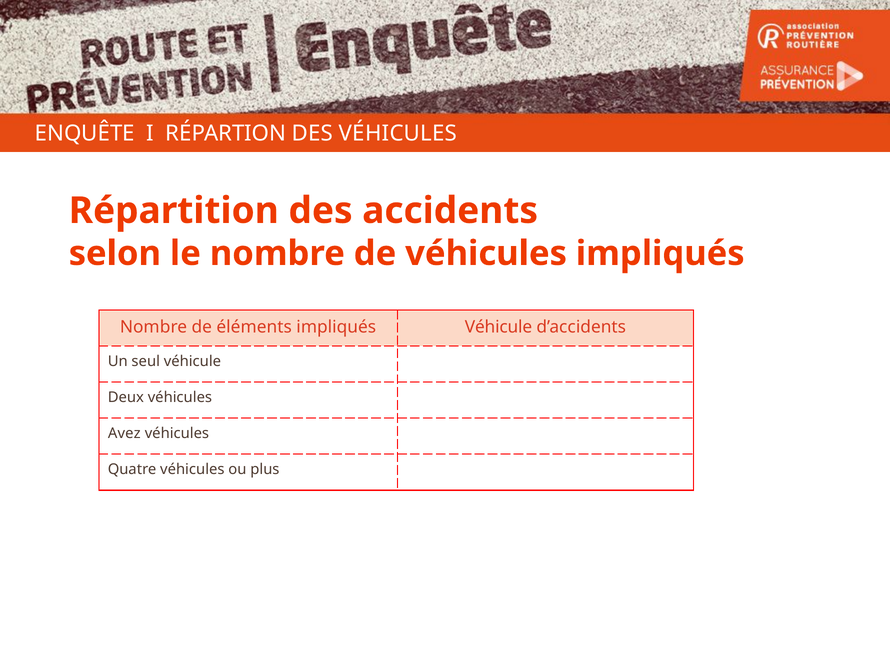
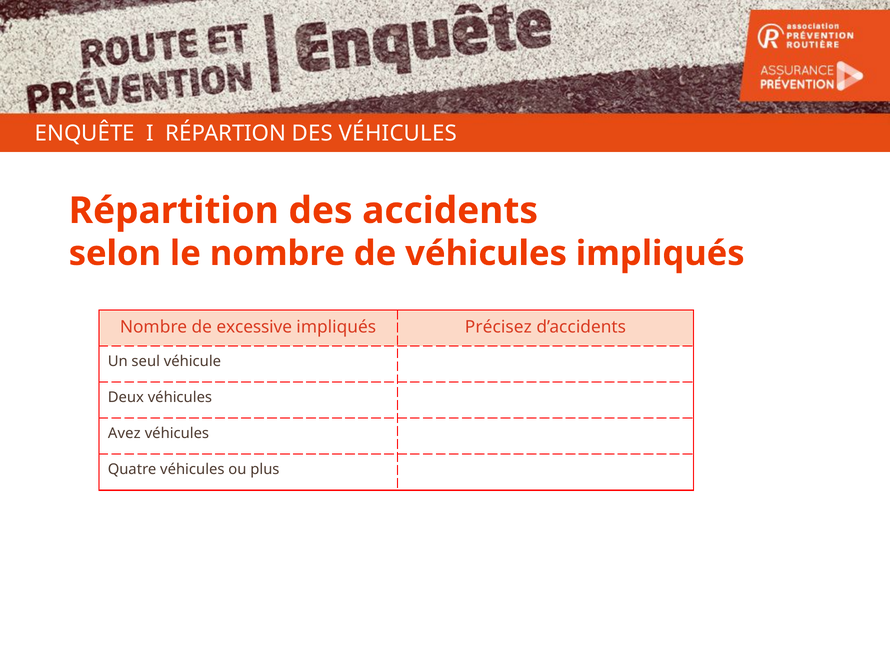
éléments: éléments -> excessive (254, 327)
impliqués Véhicule: Véhicule -> Précisez (498, 327)
